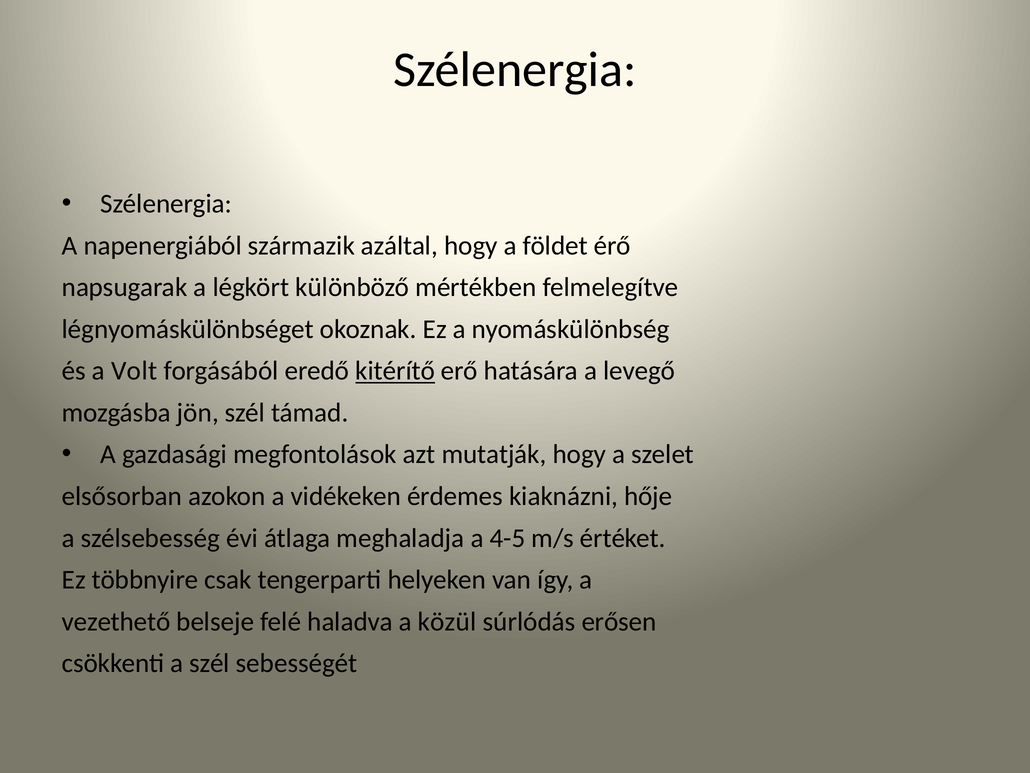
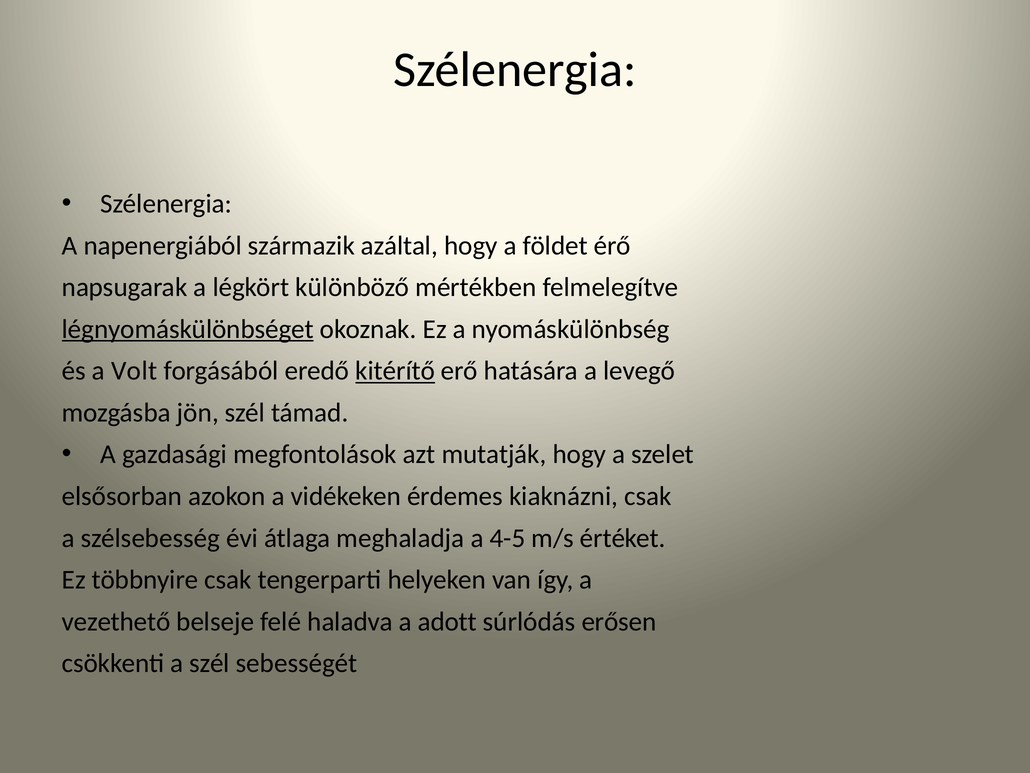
légnyomáskülönbséget underline: none -> present (188, 329)
kiaknázni hője: hője -> csak (648, 496)
közül: közül -> adott (447, 621)
